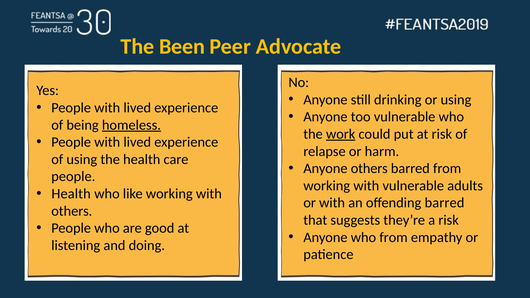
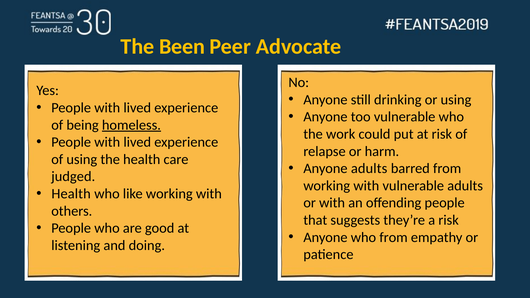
work underline: present -> none (341, 134)
Anyone others: others -> adults (369, 169)
people: people -> judged (73, 177)
offending barred: barred -> people (445, 203)
